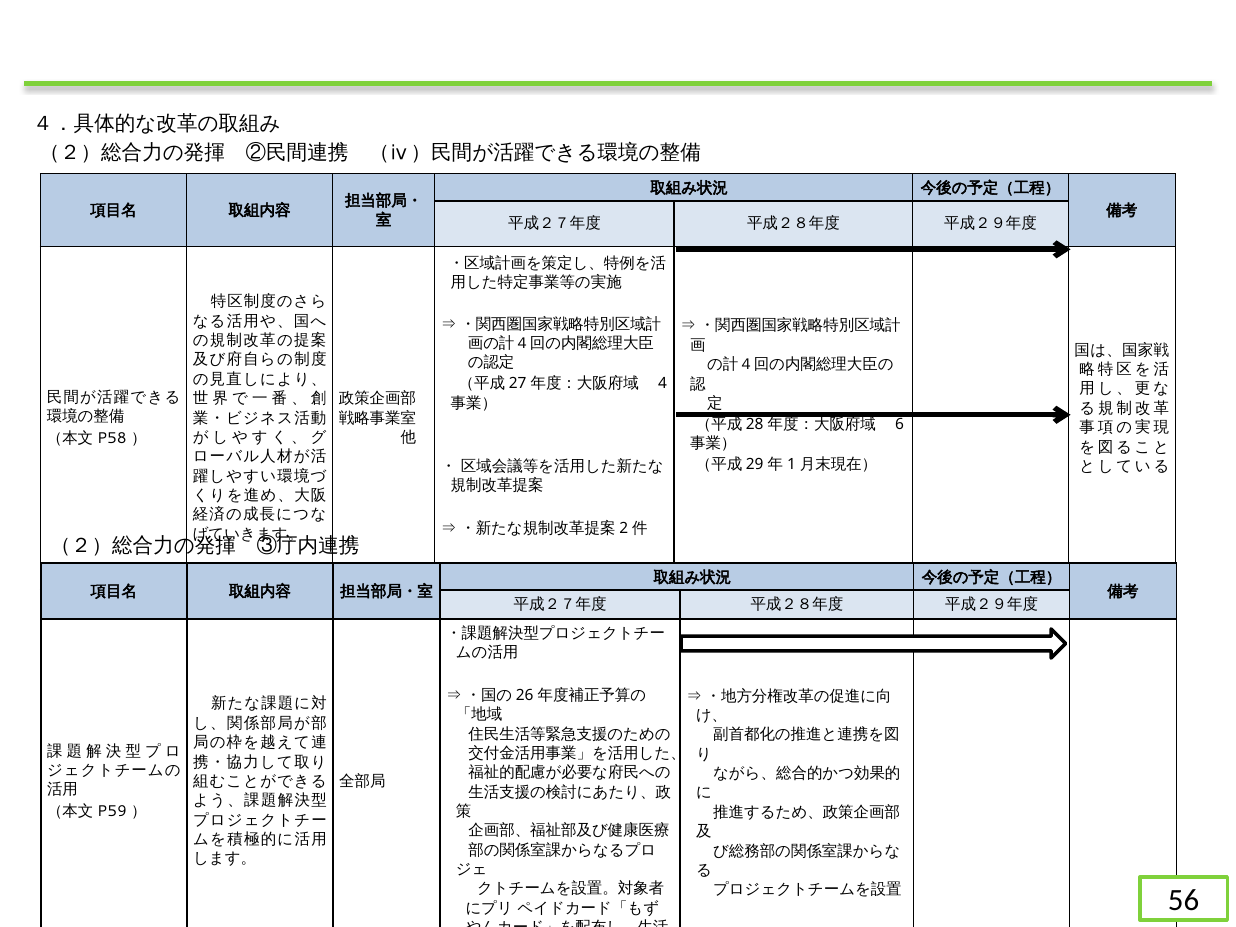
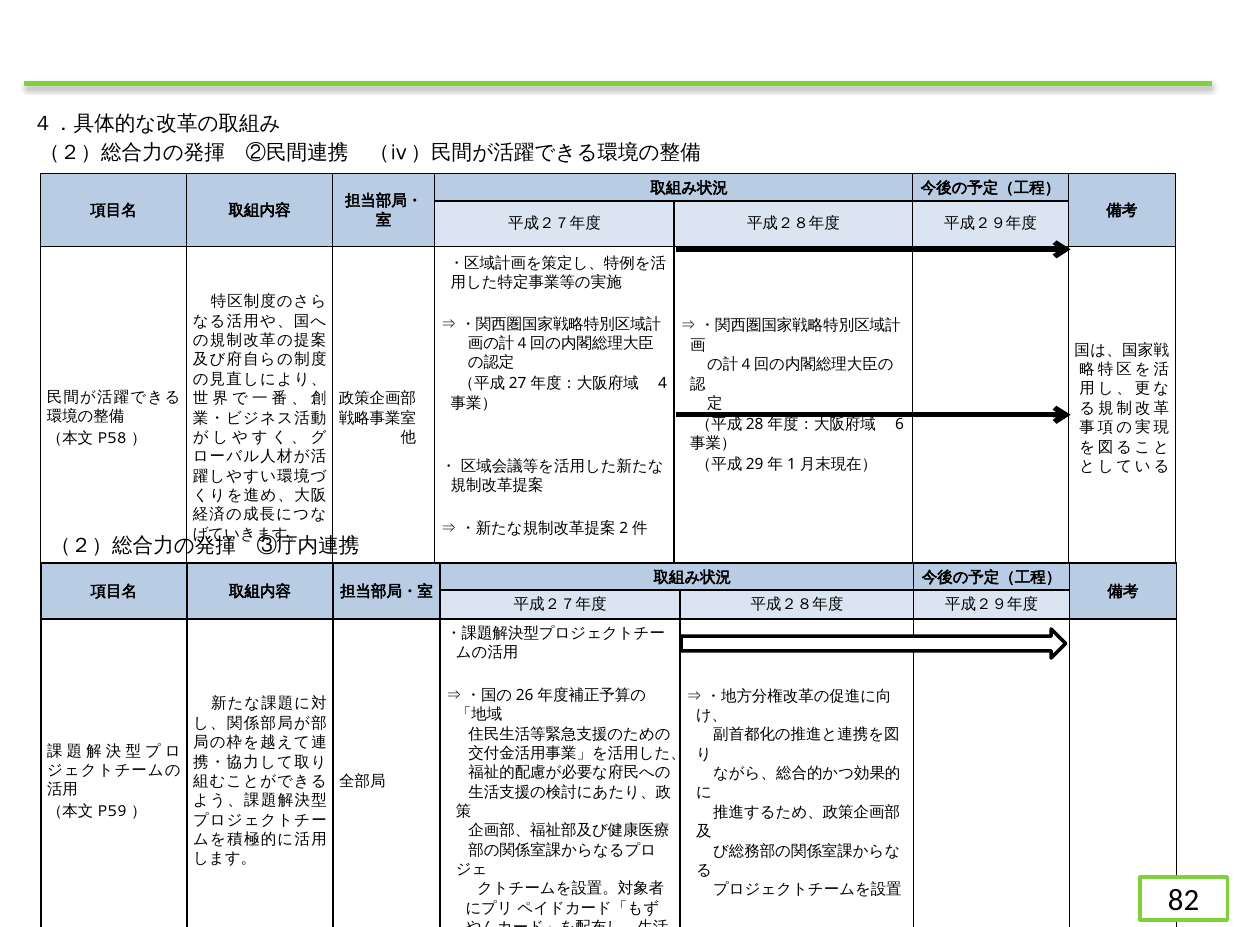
56: 56 -> 82 (1184, 901)
